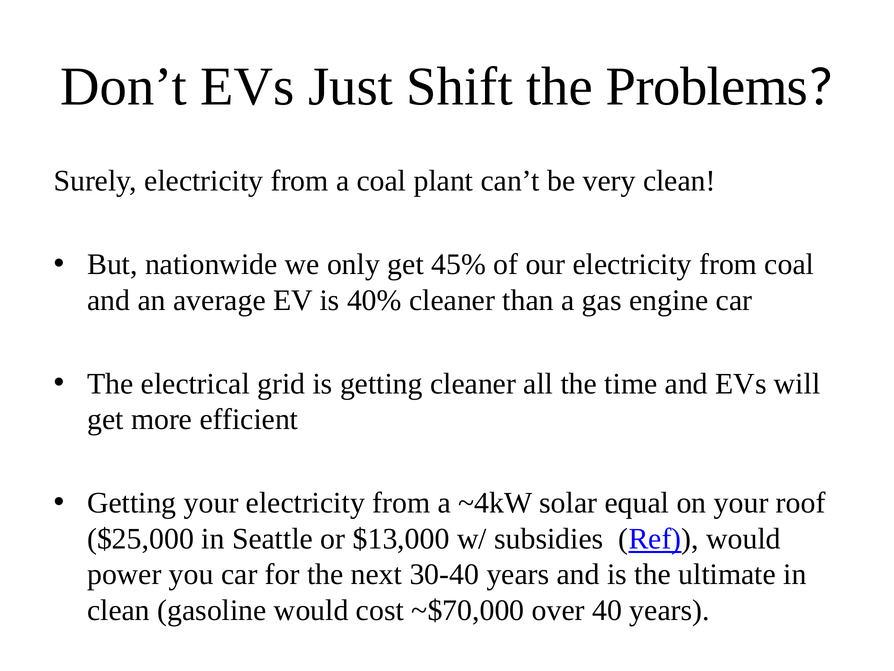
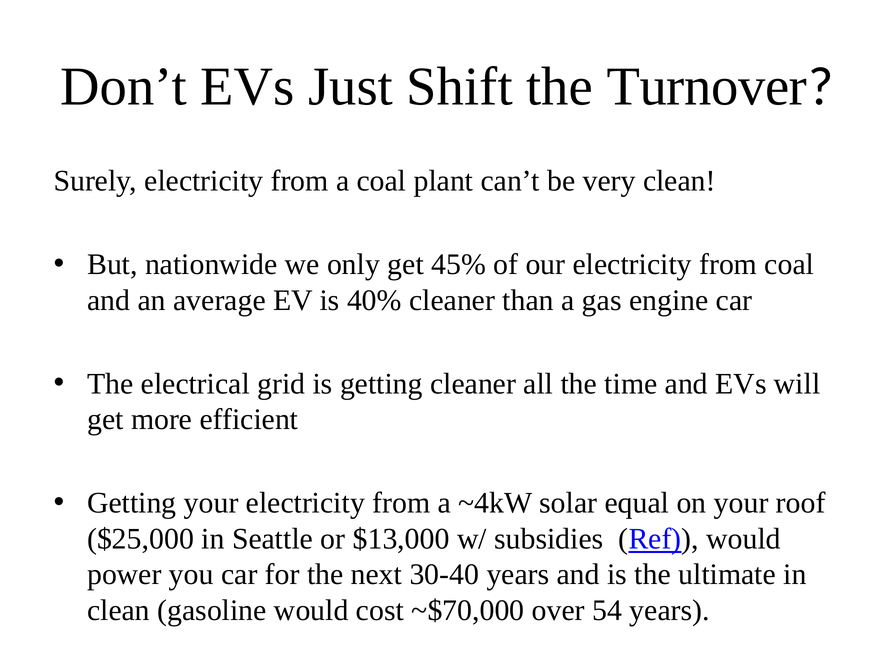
Problems: Problems -> Turnover (707, 87)
40: 40 -> 54 (607, 610)
